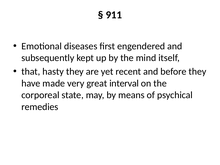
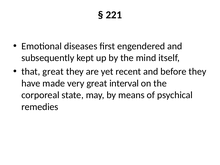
911: 911 -> 221 (114, 15)
that hasty: hasty -> great (53, 72)
